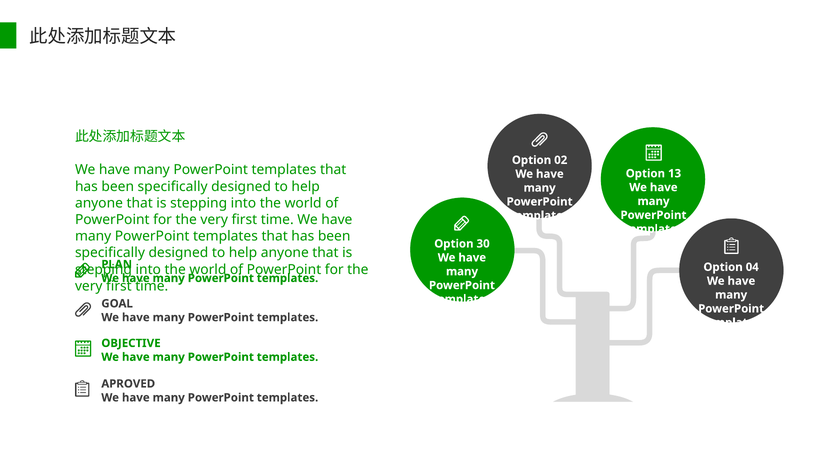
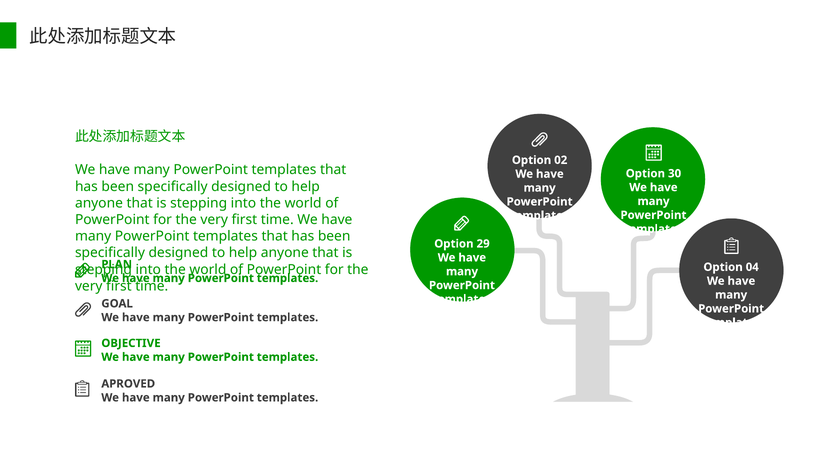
13: 13 -> 30 (675, 173)
30: 30 -> 29 (483, 244)
